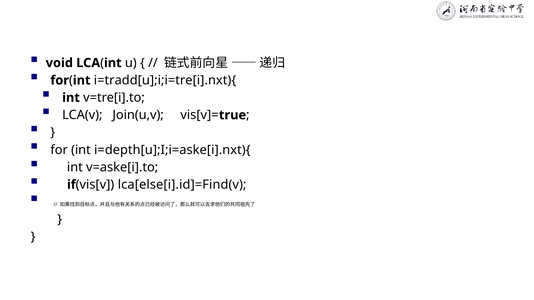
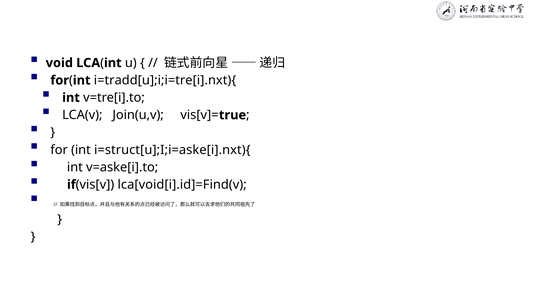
i=depth[u];I;i=aske[i].nxt){: i=depth[u];I;i=aske[i].nxt){ -> i=struct[u];I;i=aske[i].nxt){ (172, 150)
lca[else[i].id]=Find(v: lca[else[i].id]=Find(v -> lca[void[i].id]=Find(v (182, 185)
